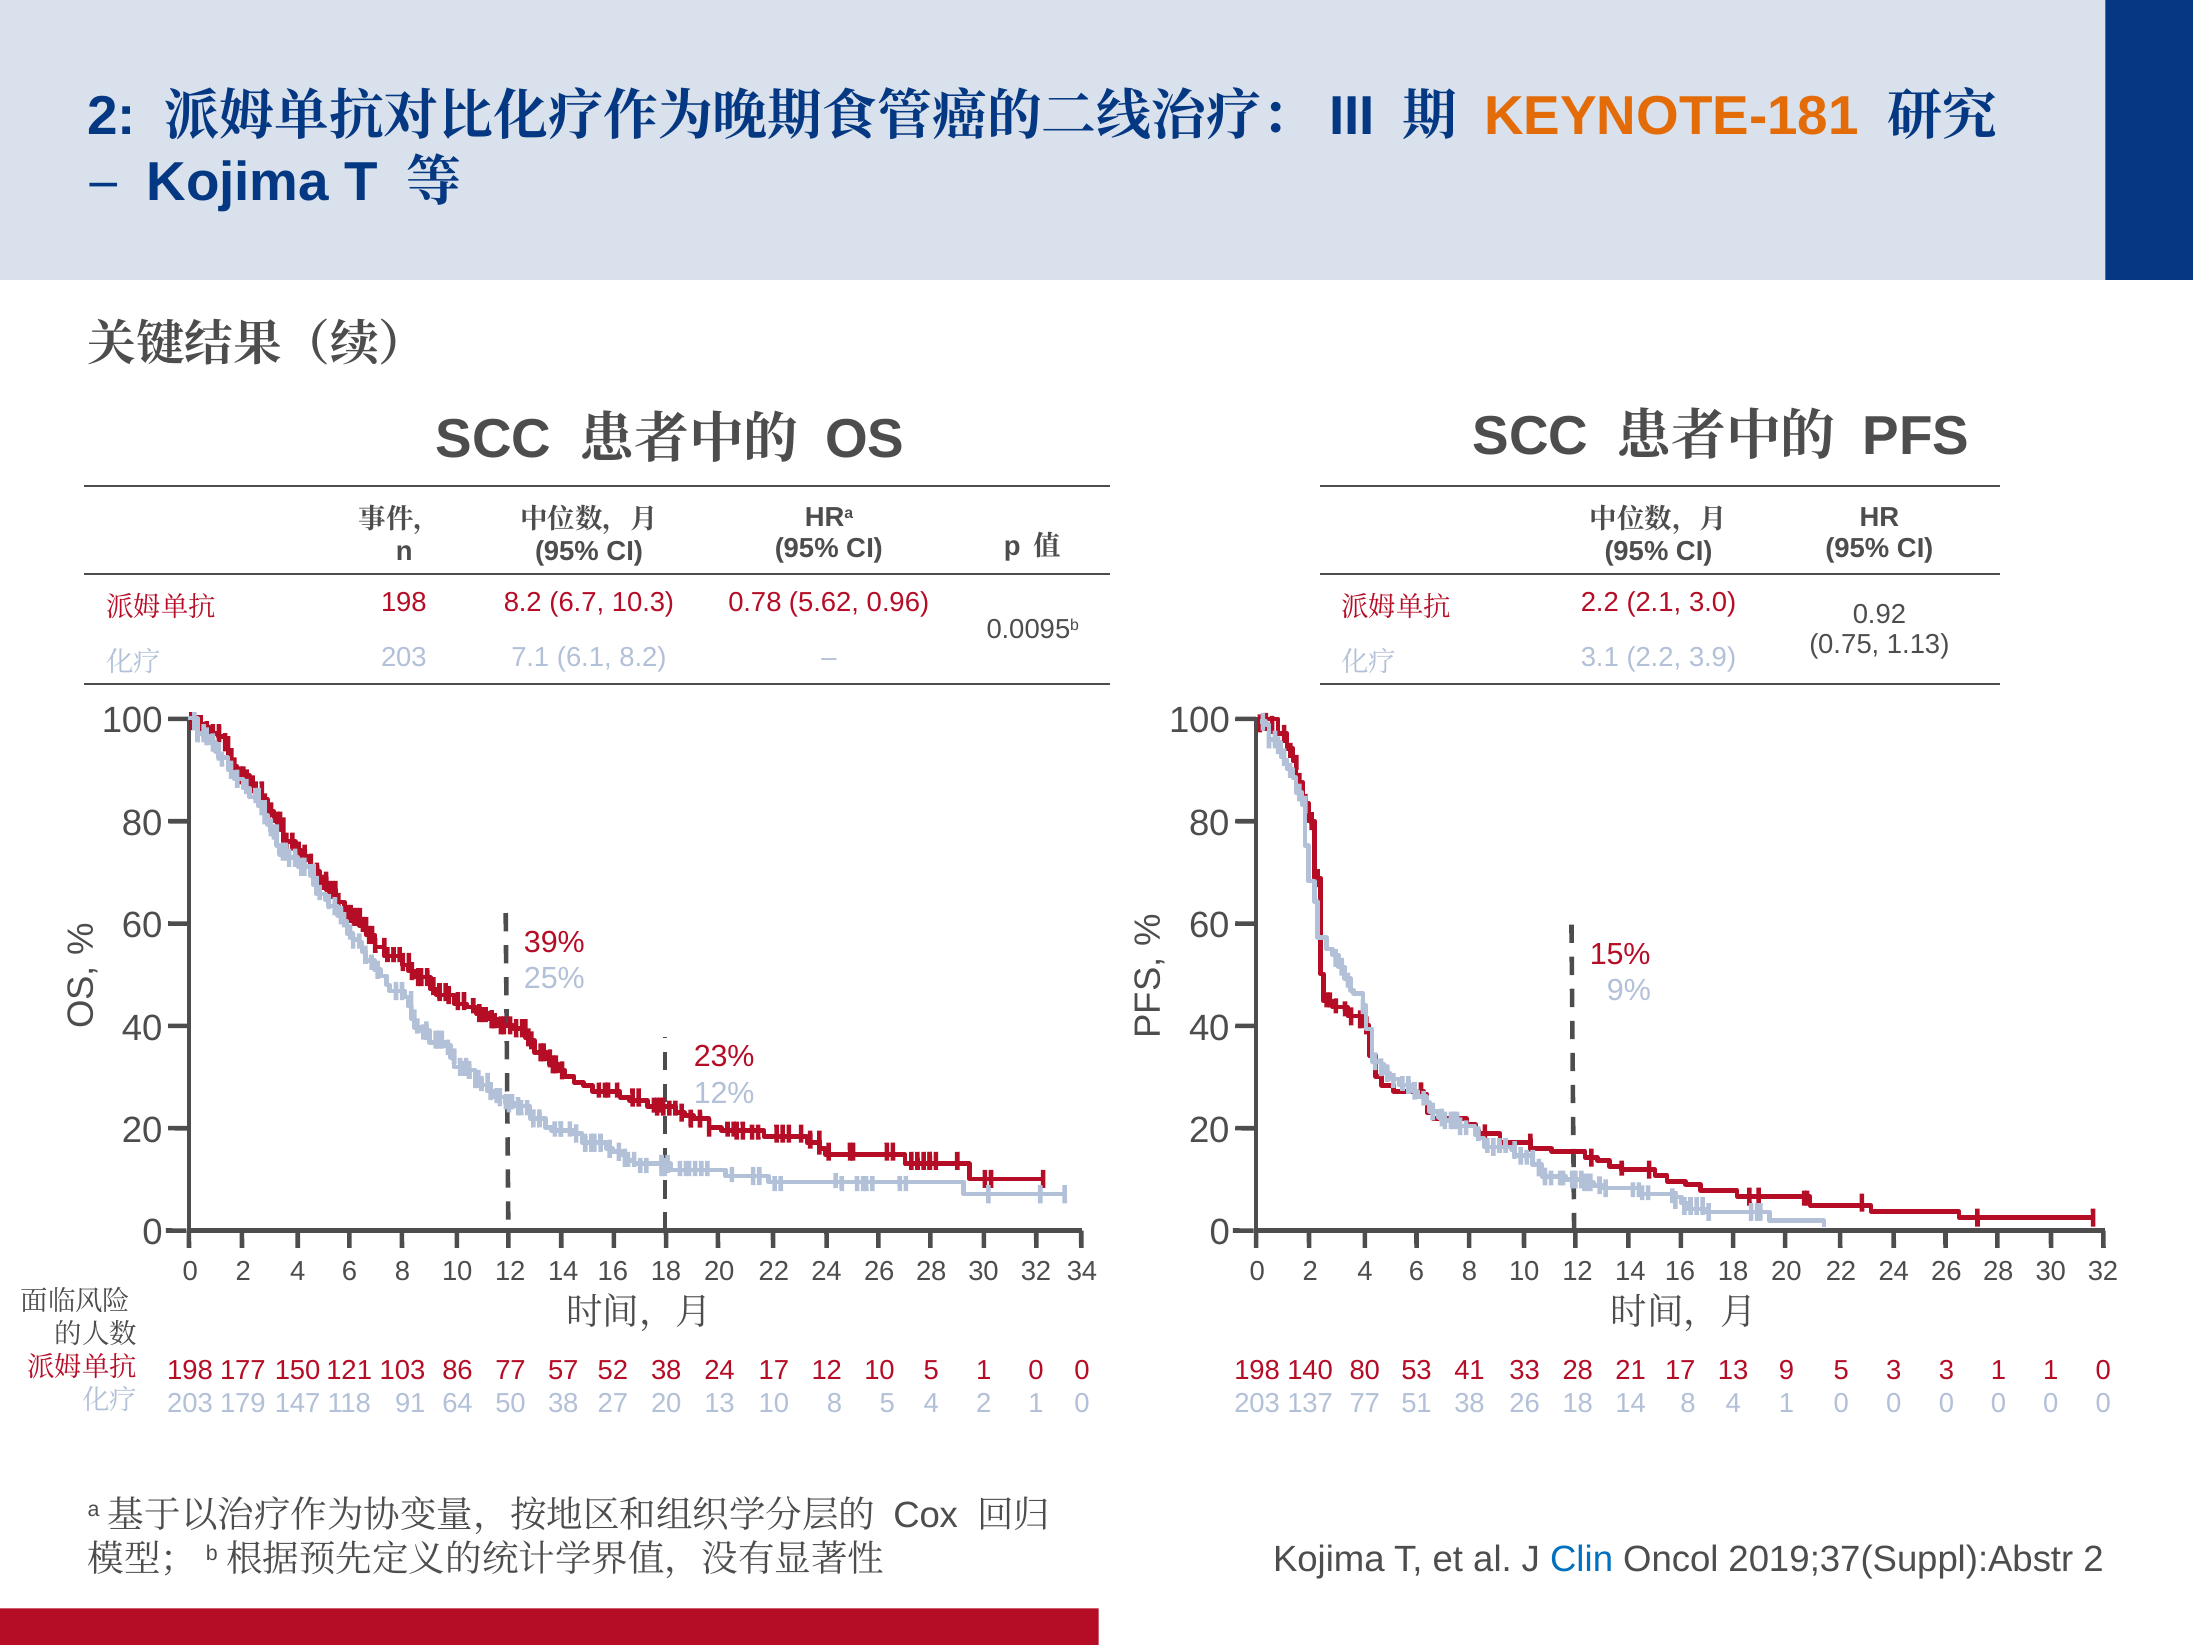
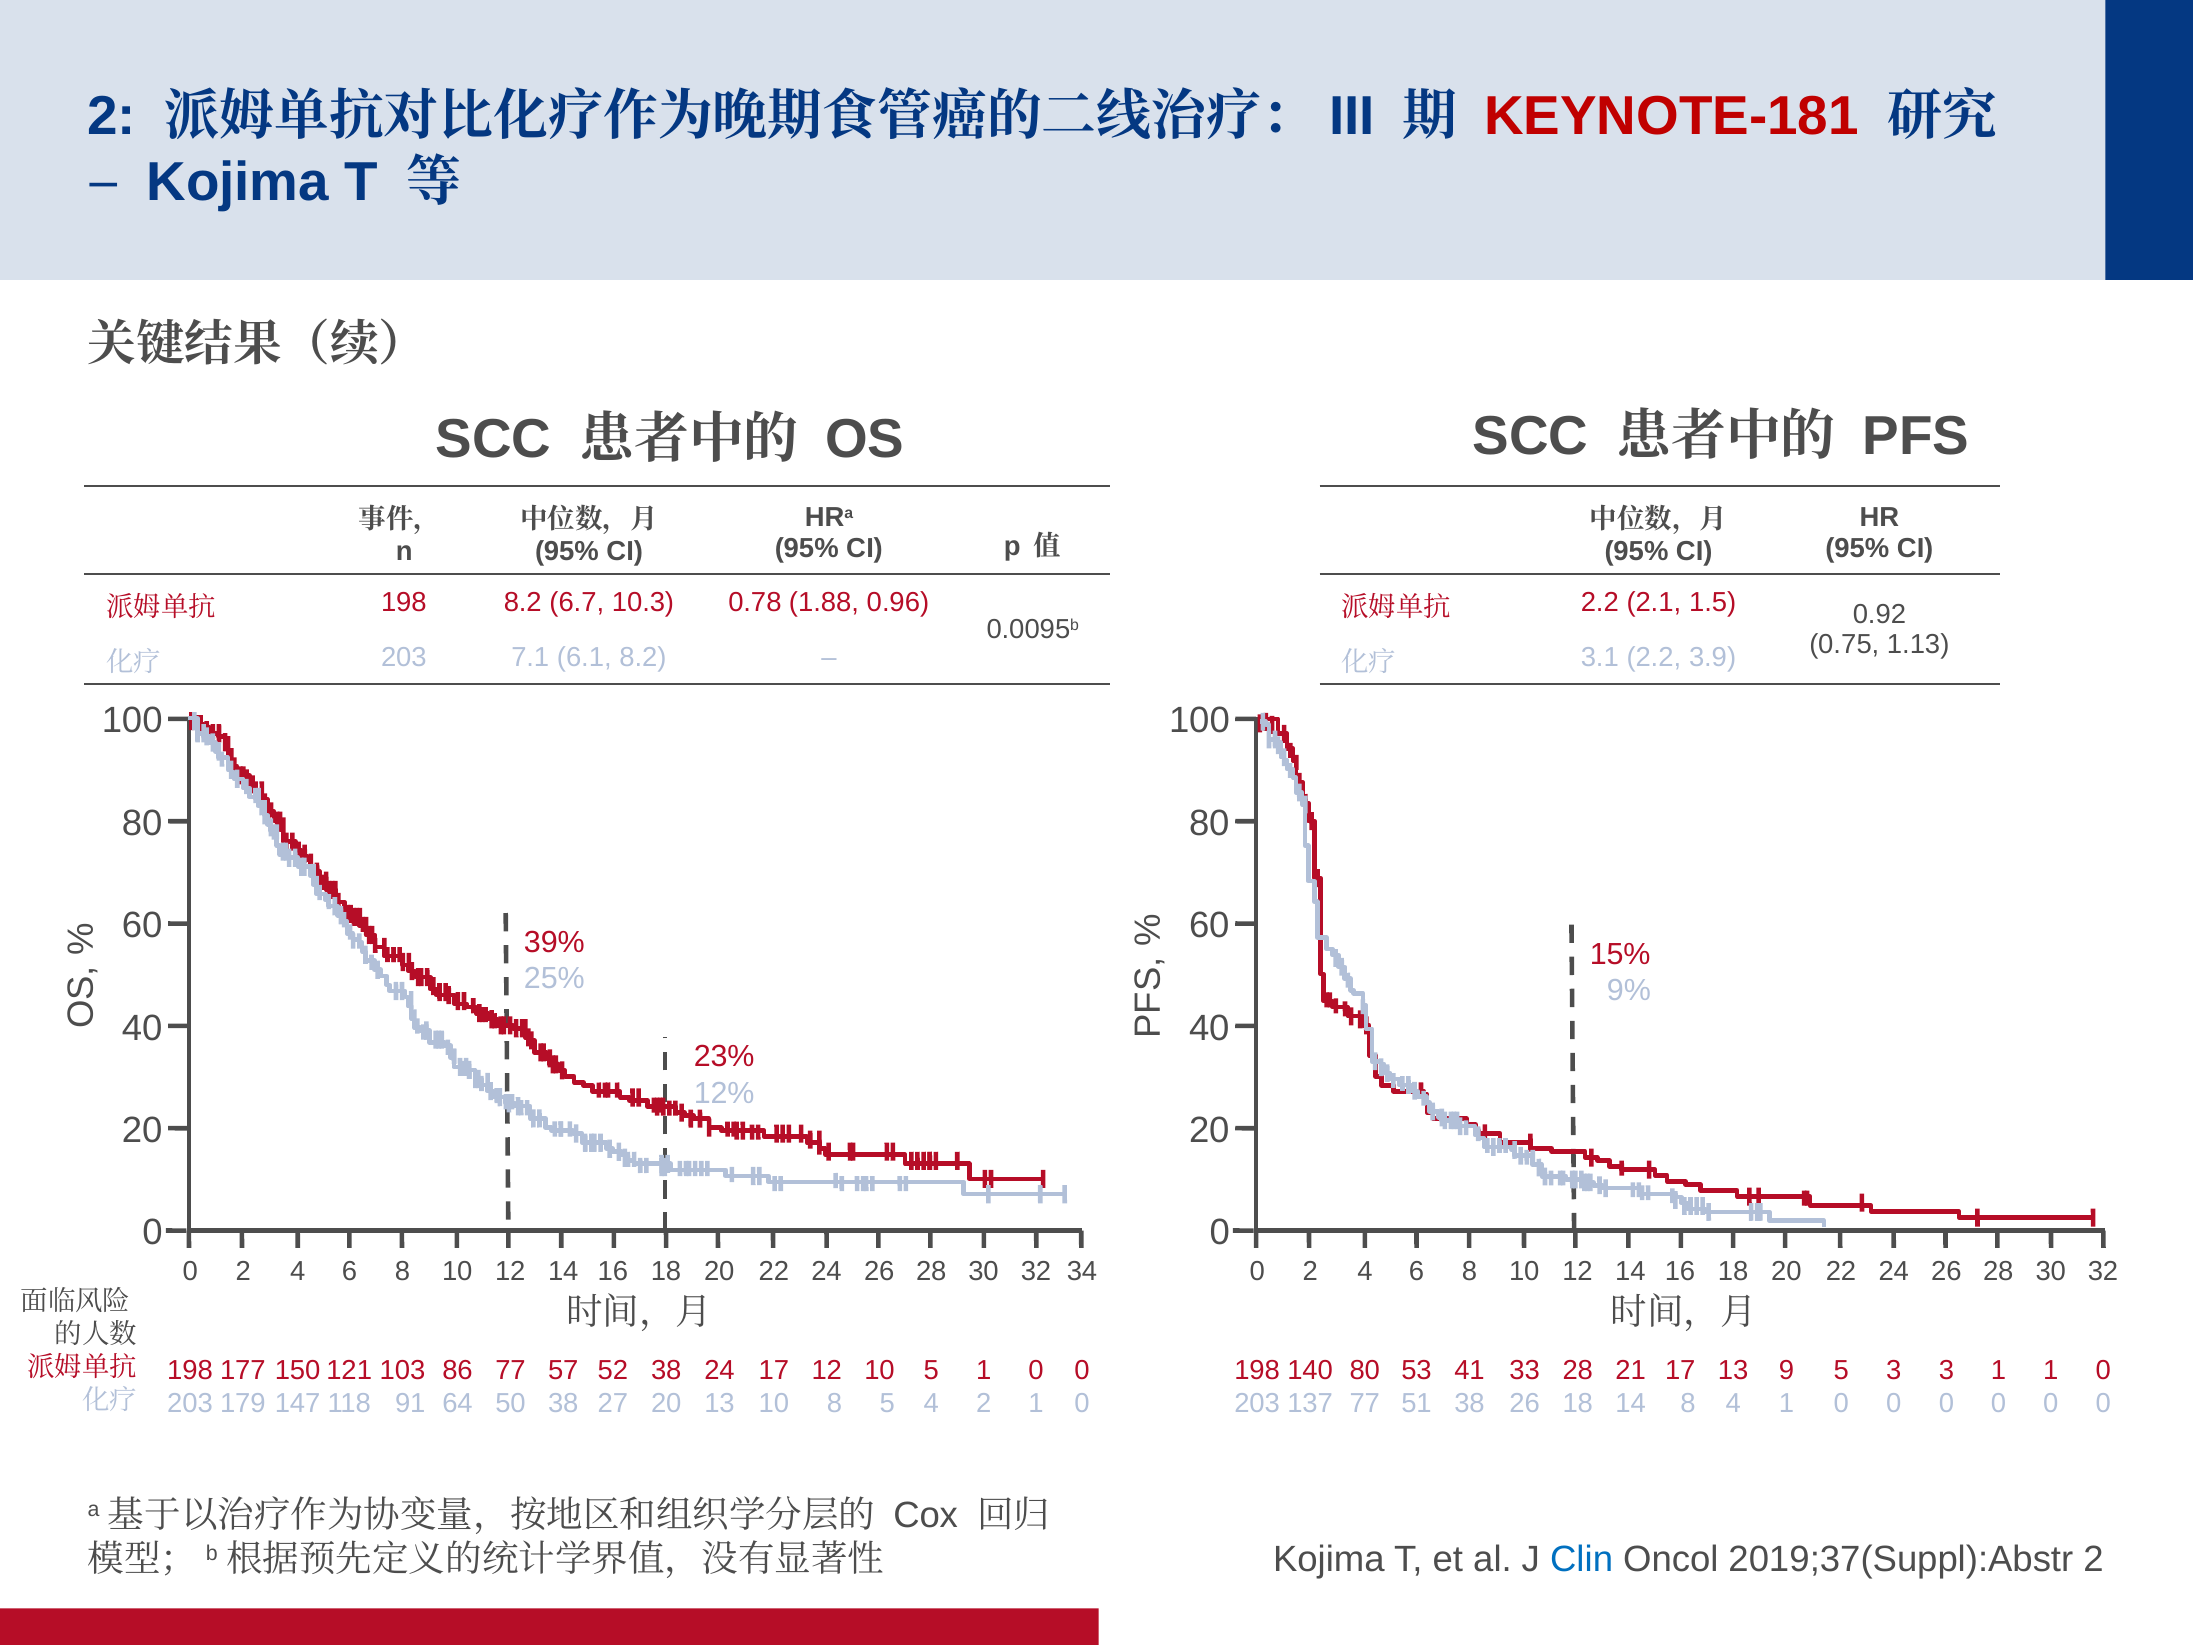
KEYNOTE-181 colour: orange -> red (1672, 116)
5.62: 5.62 -> 1.88 (824, 602)
3.0: 3.0 -> 1.5 (1713, 602)
